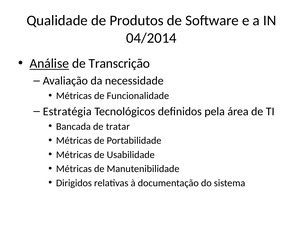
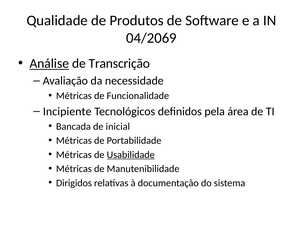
04/2014: 04/2014 -> 04/2069 (151, 38)
Estratégia: Estratégia -> Incipiente (67, 112)
tratar: tratar -> inicial (118, 127)
Usabilidade underline: none -> present (131, 155)
